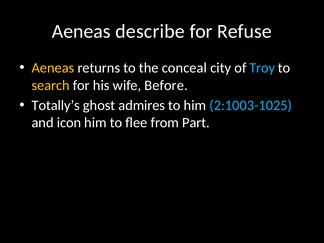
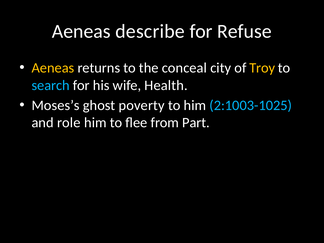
Troy colour: light blue -> yellow (262, 68)
search colour: yellow -> light blue (51, 85)
Before: Before -> Health (166, 85)
Totally’s: Totally’s -> Moses’s (56, 105)
admires: admires -> poverty (142, 105)
icon: icon -> role (69, 123)
